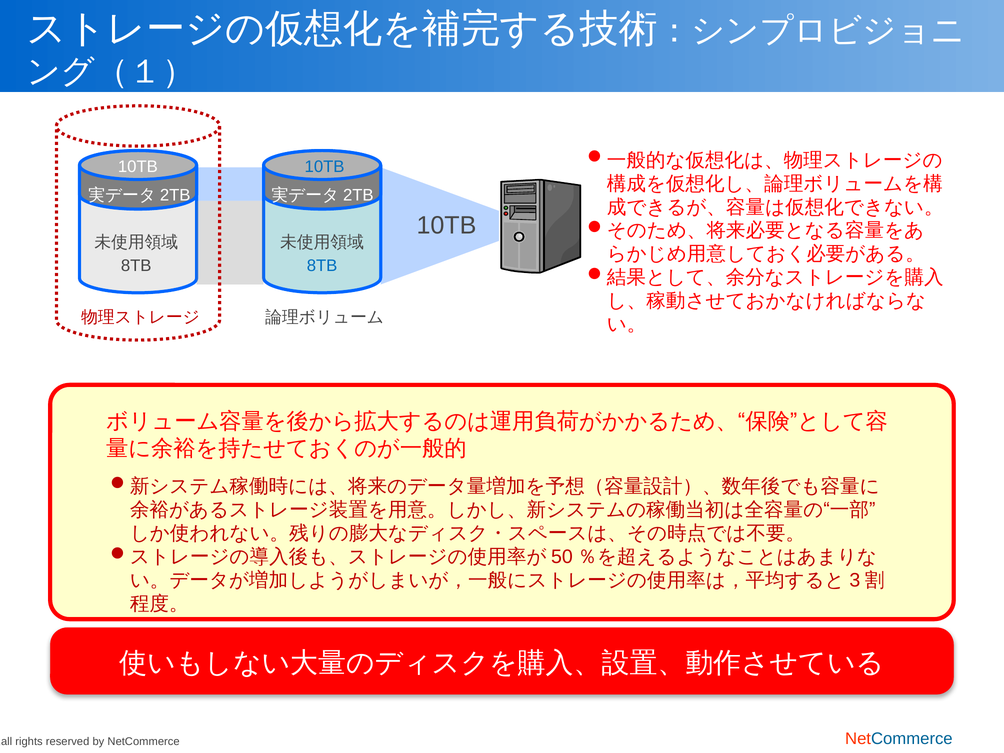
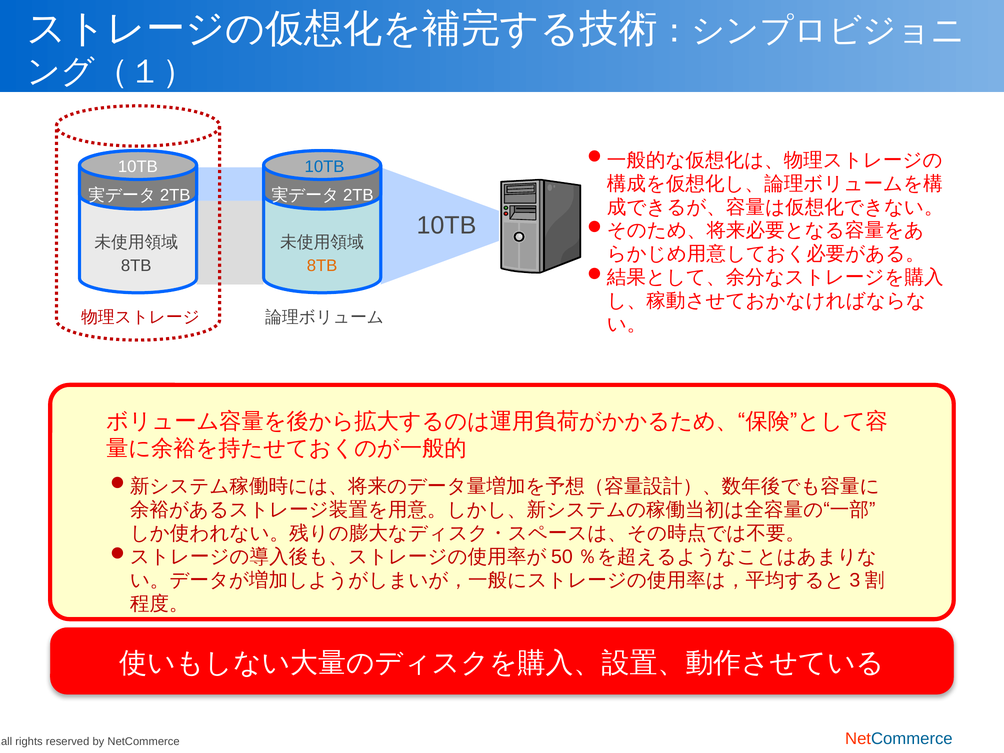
8TB colour: blue -> orange (322, 265)
